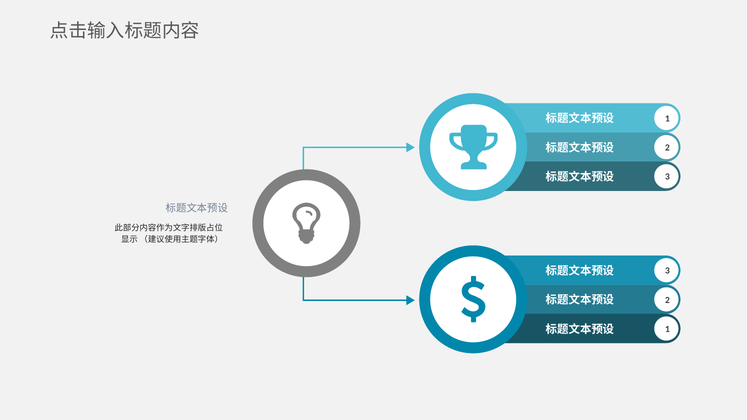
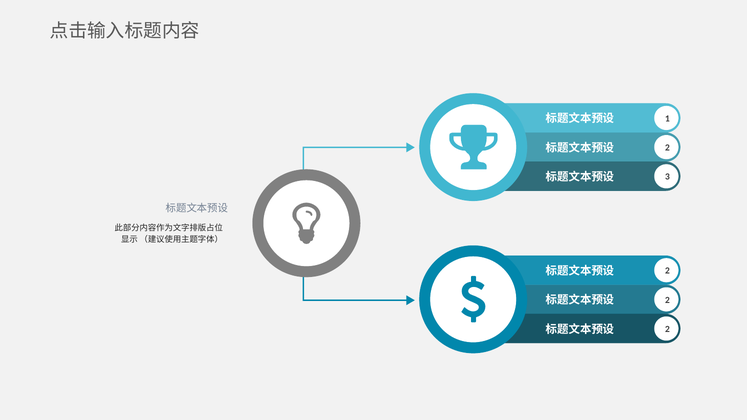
3: 3 -> 2 (667, 271)
1: 1 -> 2 (667, 329)
